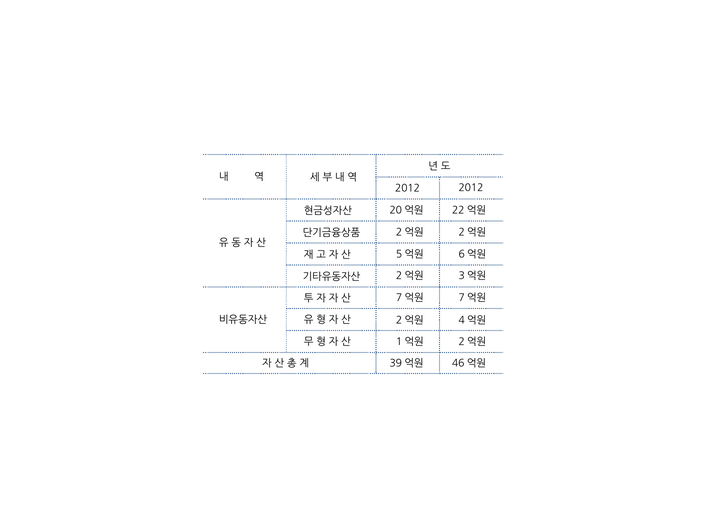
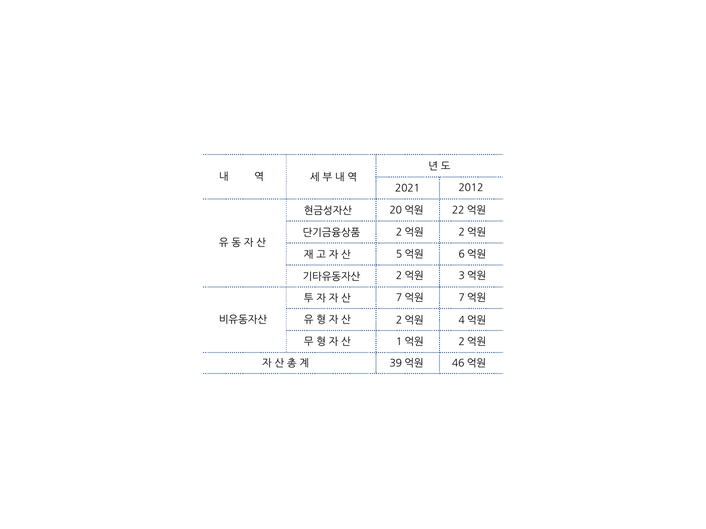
2012: 2012 -> 2021 (407, 188)
